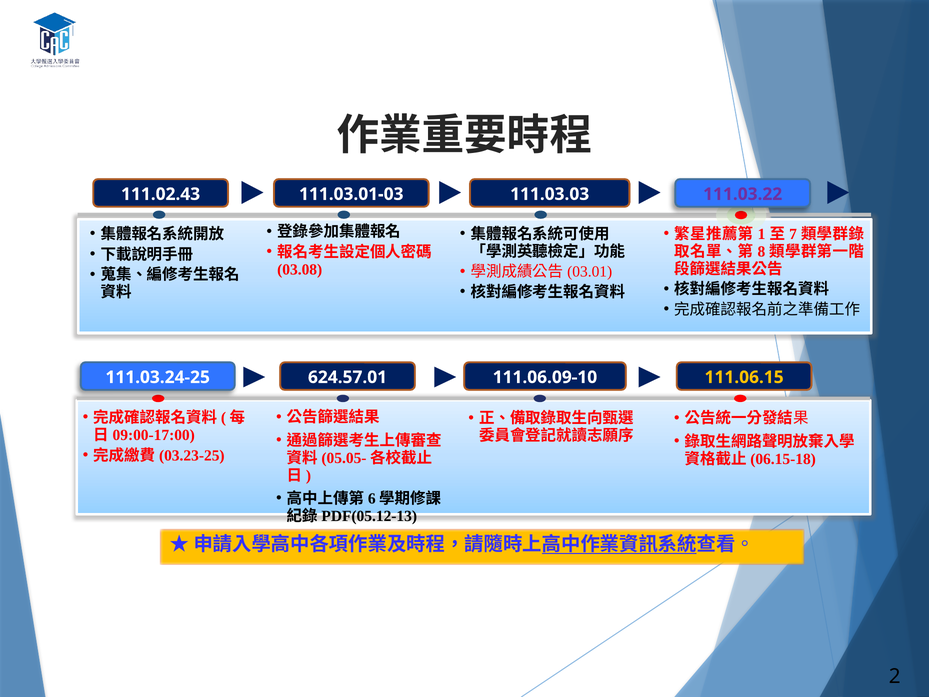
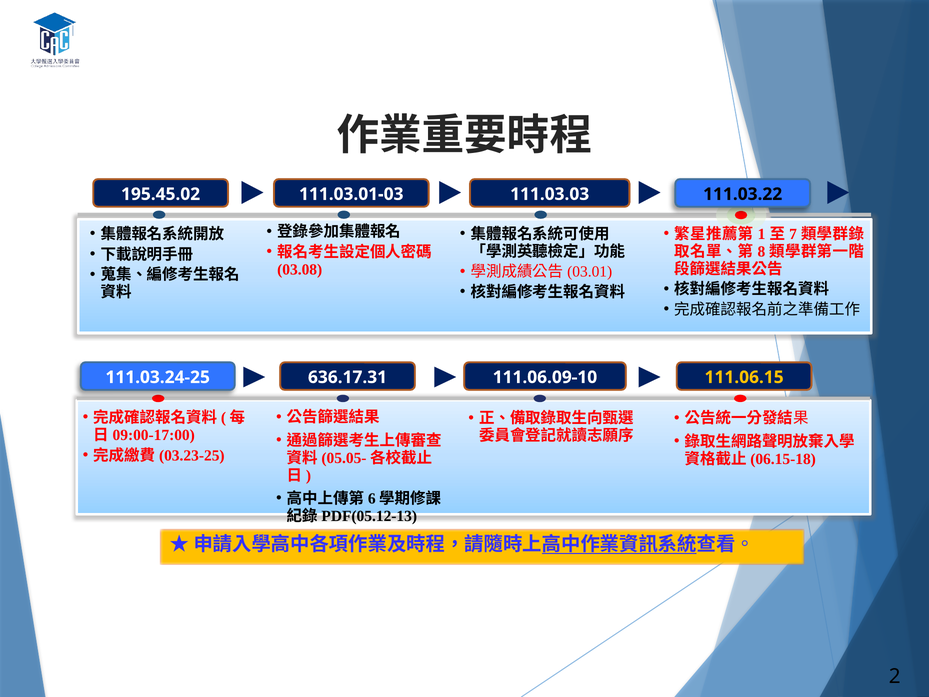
111.02.43: 111.02.43 -> 195.45.02 (161, 194)
111.03.22 colour: purple -> black (743, 194)
624.57.01: 624.57.01 -> 636.17.31 (348, 377)
